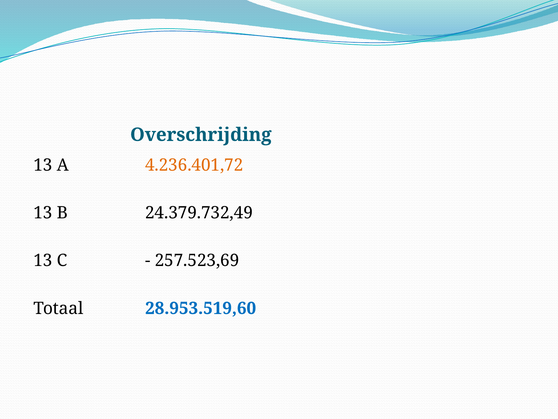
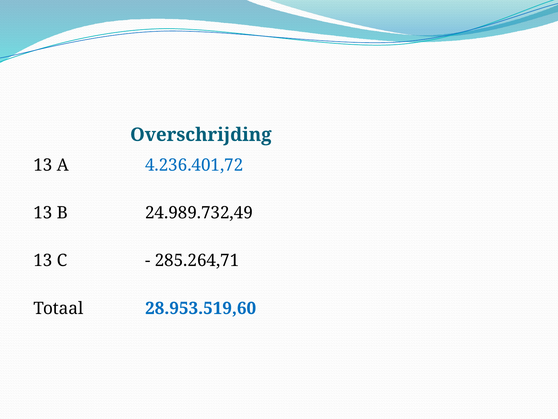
4.236.401,72 colour: orange -> blue (194, 165)
24.379.732,49: 24.379.732,49 -> 24.989.732,49 (199, 213)
257.523,69: 257.523,69 -> 285.264,71 (197, 260)
